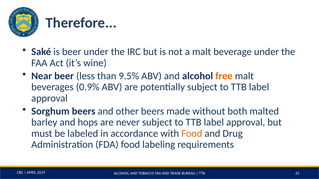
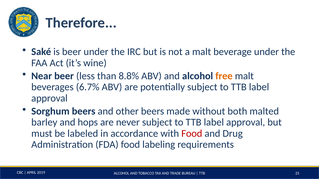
9.5%: 9.5% -> 8.8% (129, 76)
0.9%: 0.9% -> 6.7% (88, 87)
Food colour: orange -> red (192, 134)
